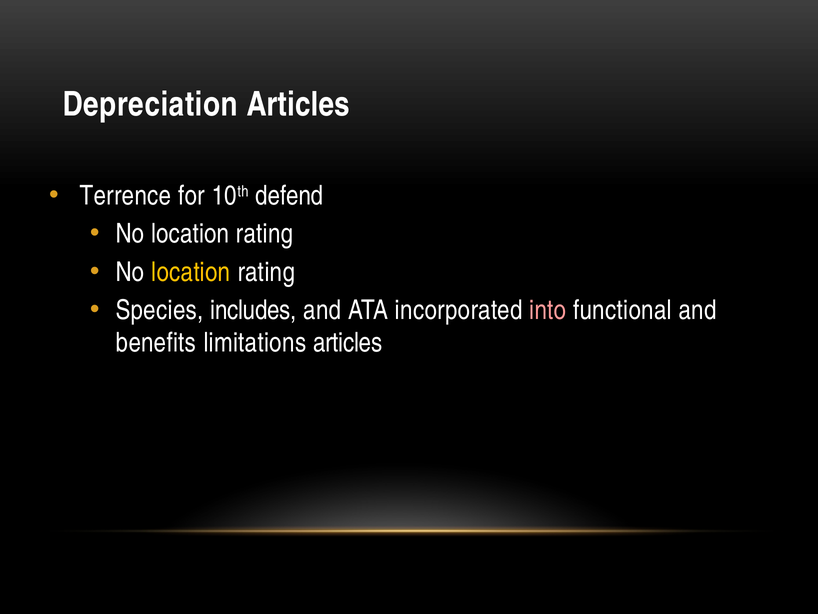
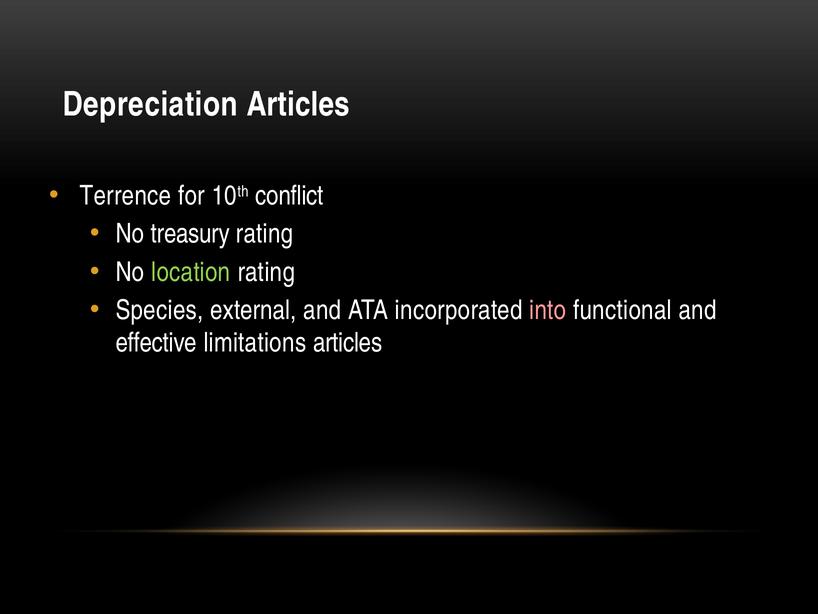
defend: defend -> conflict (289, 195)
location: location -> treasury (190, 234)
location colour: yellow -> light green (191, 272)
includes: includes -> external (253, 310)
benefits: benefits -> effective (156, 343)
